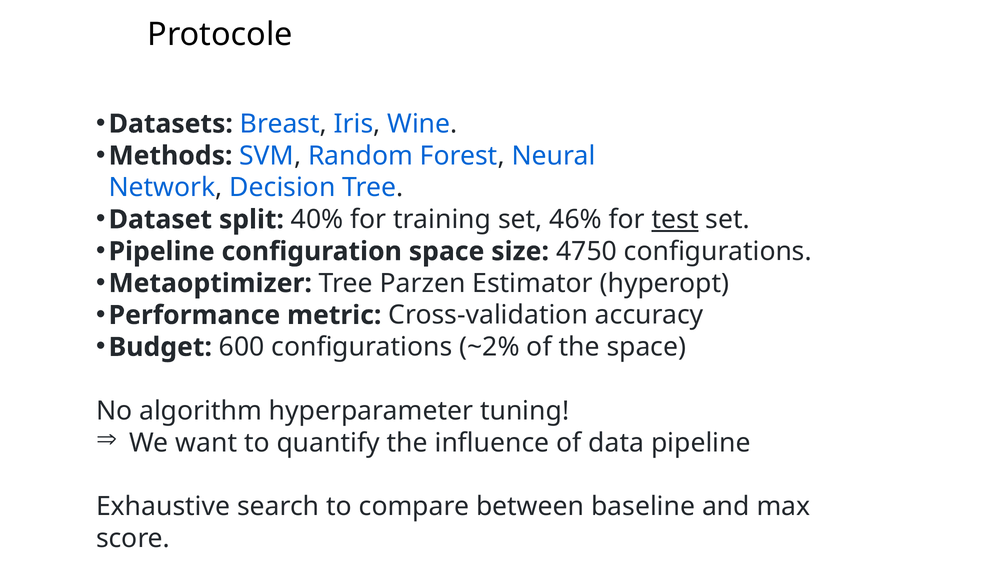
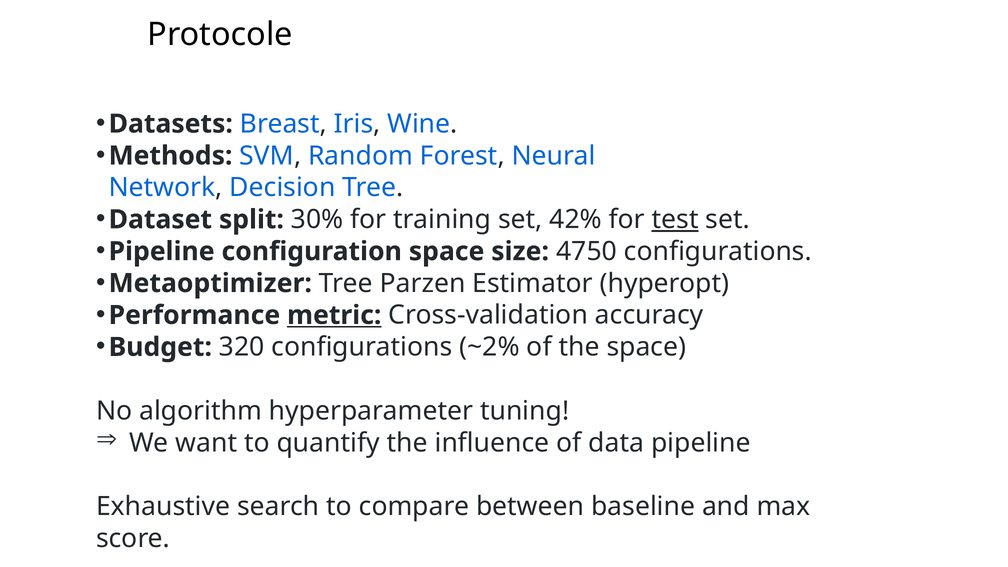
40%: 40% -> 30% (317, 220)
46%: 46% -> 42% (576, 220)
metric underline: none -> present (334, 315)
600: 600 -> 320 (242, 347)
